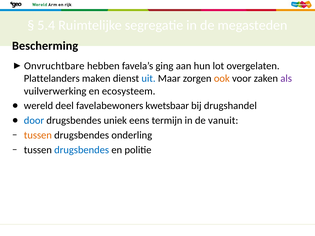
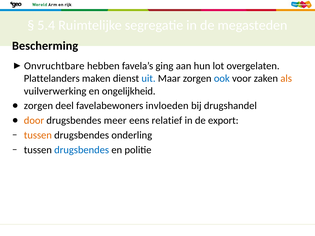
ook colour: orange -> blue (222, 79)
als colour: purple -> orange (286, 79)
ecosysteem: ecosysteem -> ongelijkheid (129, 91)
wereld: wereld -> zorgen (38, 106)
kwetsbaar: kwetsbaar -> invloeden (167, 106)
door colour: blue -> orange (34, 121)
uniek: uniek -> meer (115, 121)
termijn: termijn -> relatief (167, 121)
vanuit: vanuit -> export (223, 121)
